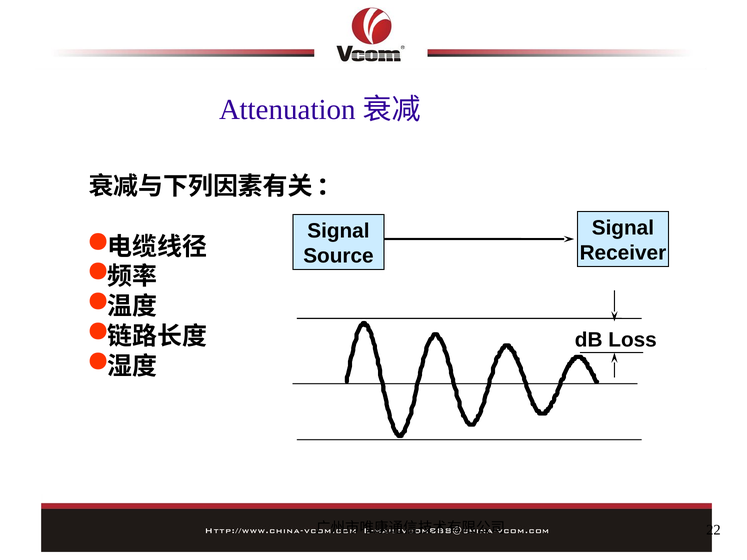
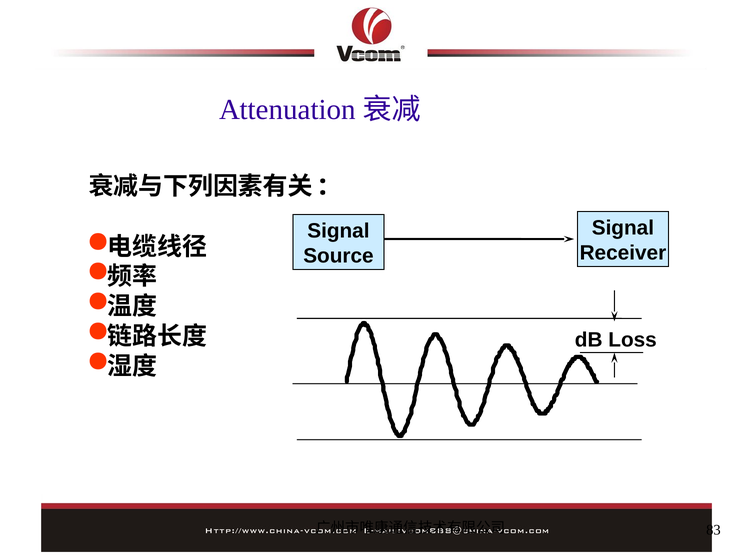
22: 22 -> 83 (713, 530)
